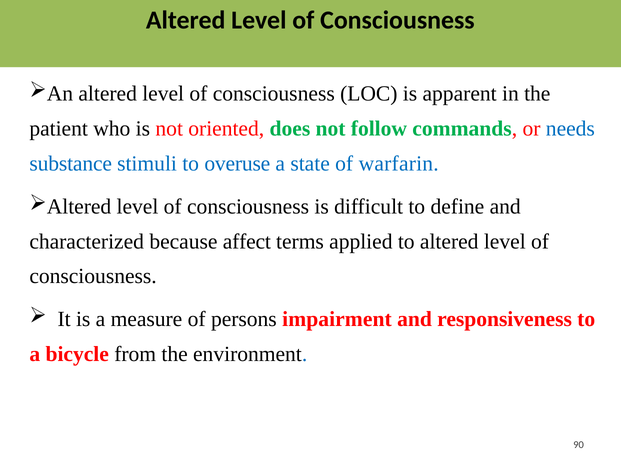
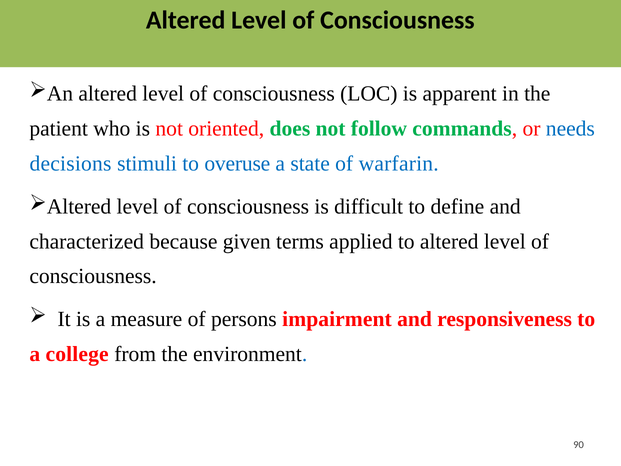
substance: substance -> decisions (71, 164)
affect: affect -> given (247, 241)
bicycle: bicycle -> college (77, 354)
